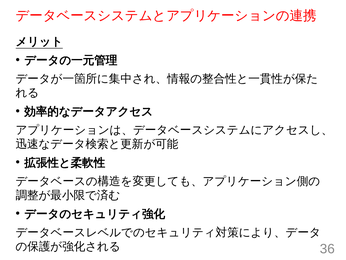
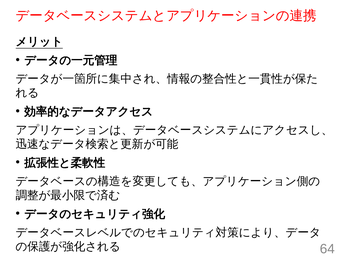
36: 36 -> 64 (327, 248)
